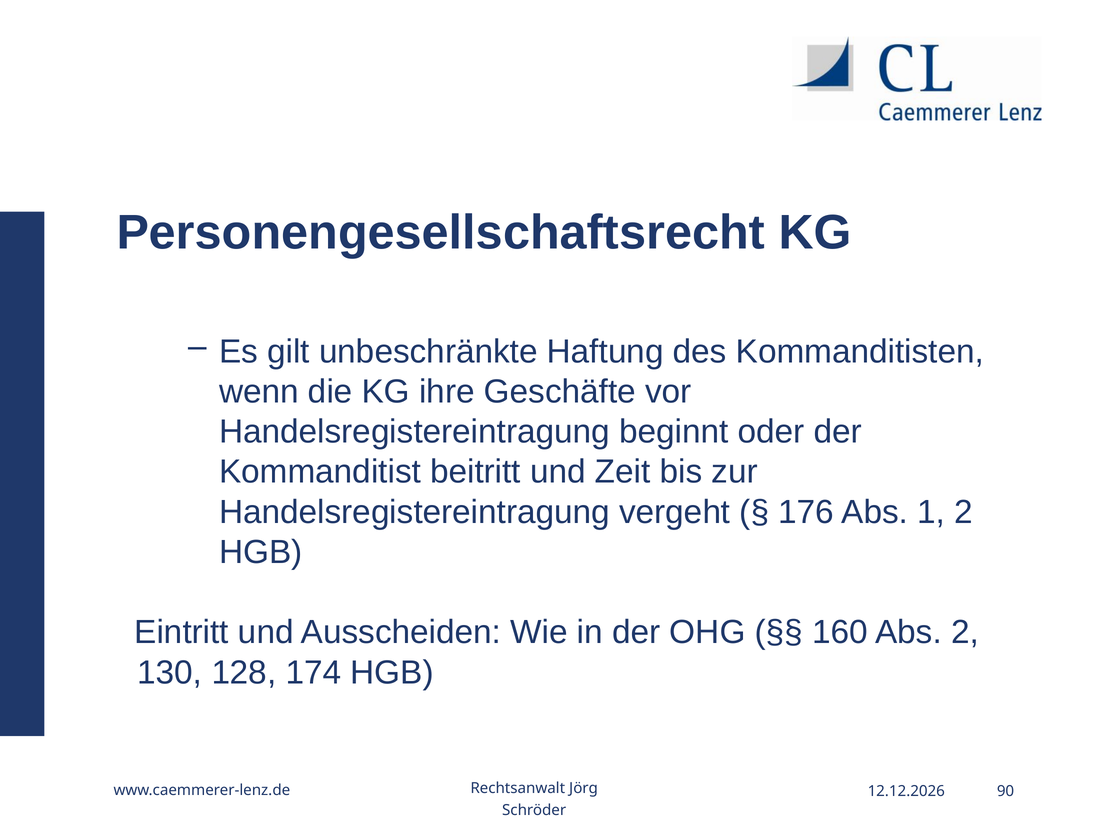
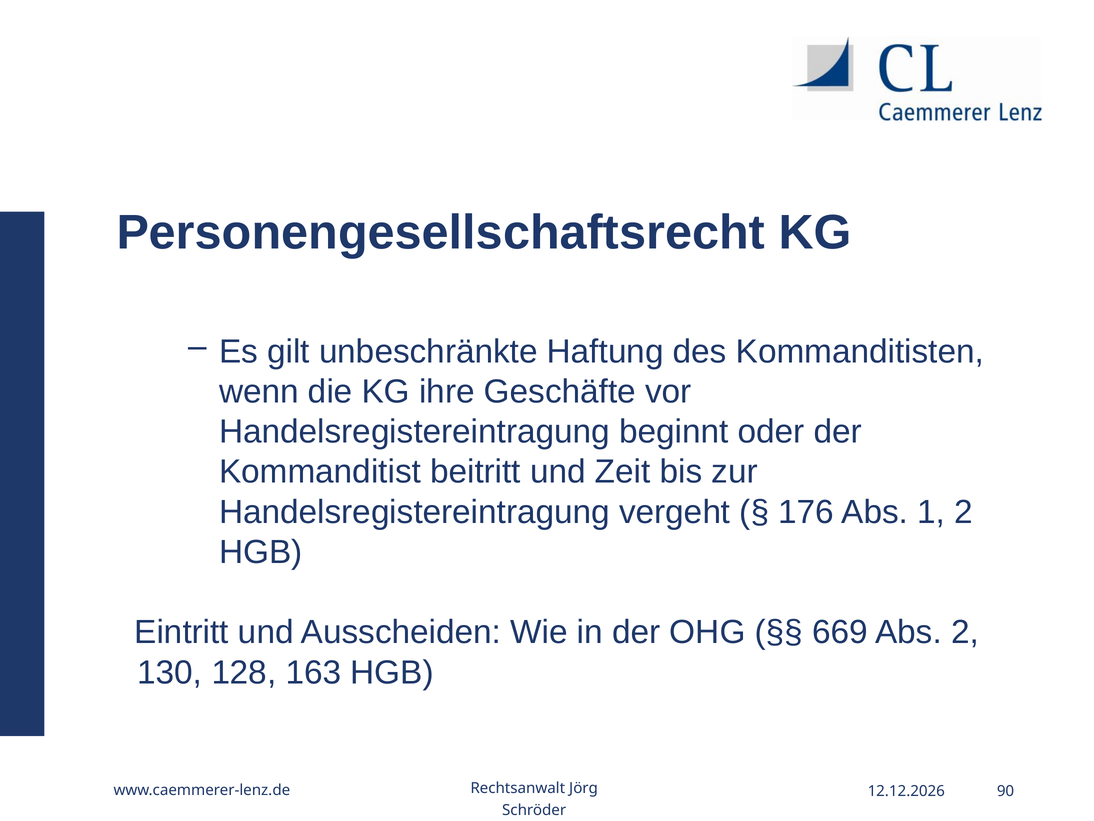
160: 160 -> 669 (840, 632)
174: 174 -> 163 (313, 672)
